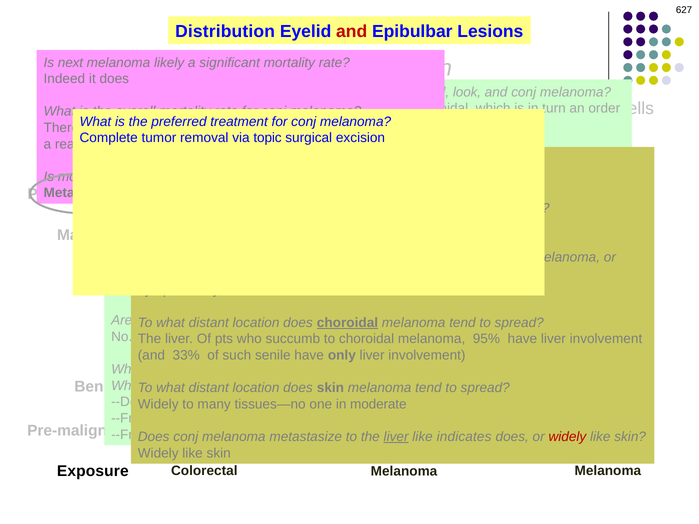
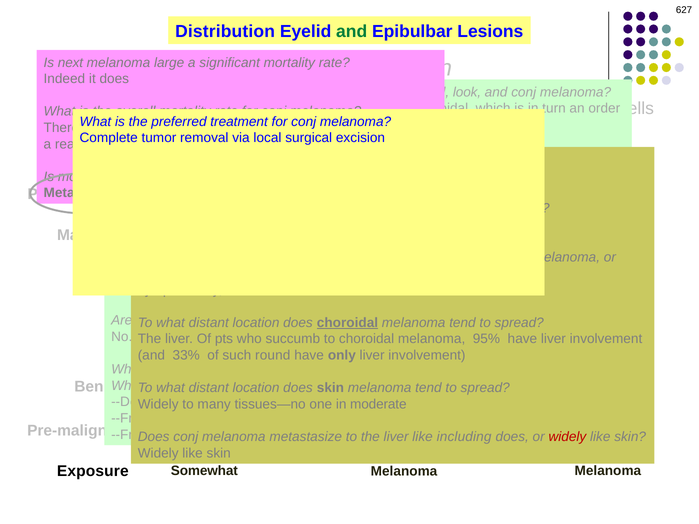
and colour: red -> green (352, 31)
likely: likely -> large (169, 63)
via topic: topic -> local (267, 138)
senile: senile -> round (273, 355)
liver underline: present -> none (396, 437)
indicates: indicates -> including (464, 437)
Colorectal: Colorectal -> Somewhat (204, 471)
